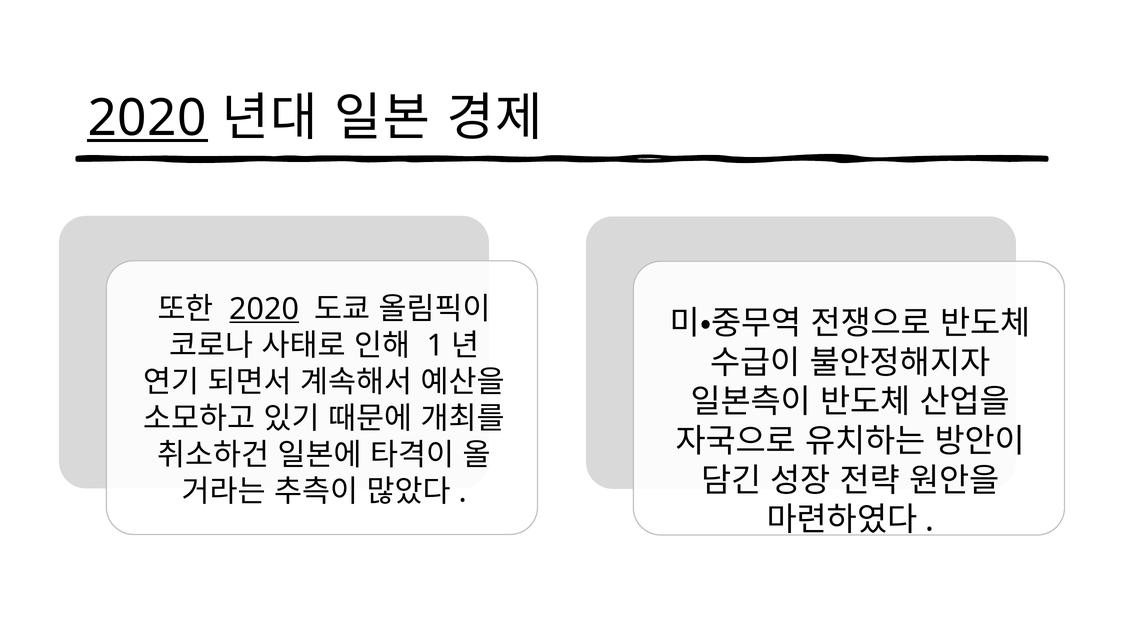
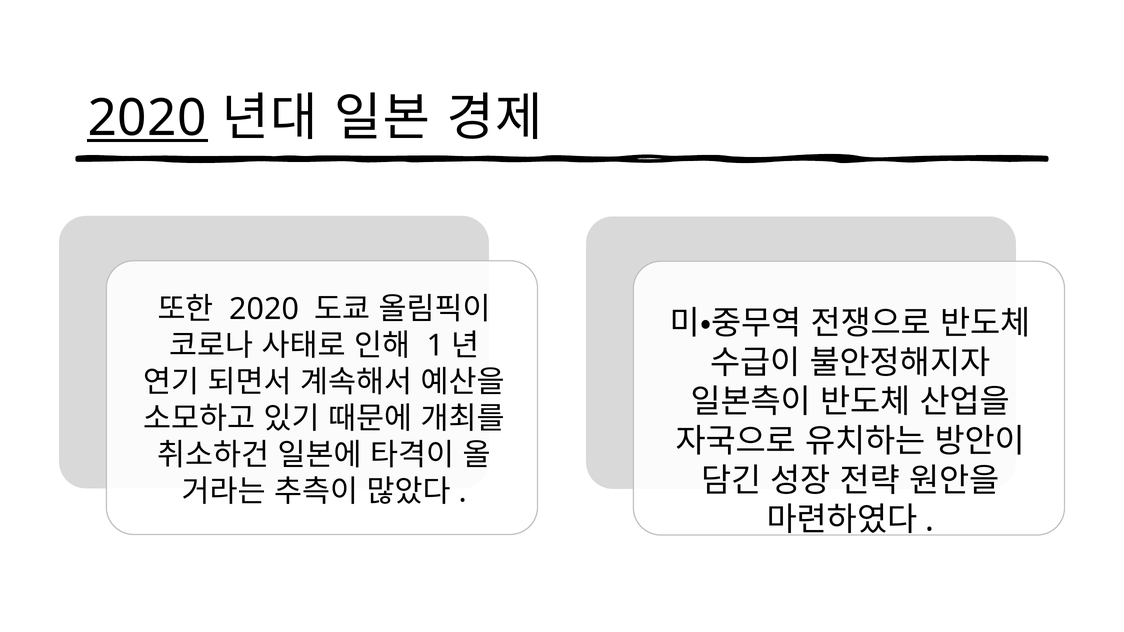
2020 underline: present -> none (264, 309)
